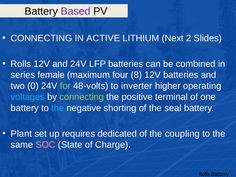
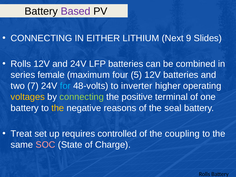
ACTIVE: ACTIVE -> EITHER (103, 38)
2: 2 -> 9 (189, 38)
8: 8 -> 5 (136, 75)
0: 0 -> 7 (33, 86)
for colour: light green -> light blue (65, 86)
voltages colour: light blue -> yellow (28, 97)
the colour: light blue -> yellow (58, 108)
shorting: shorting -> reasons (120, 108)
Plant: Plant -> Treat (21, 134)
dedicated: dedicated -> controlled (117, 134)
